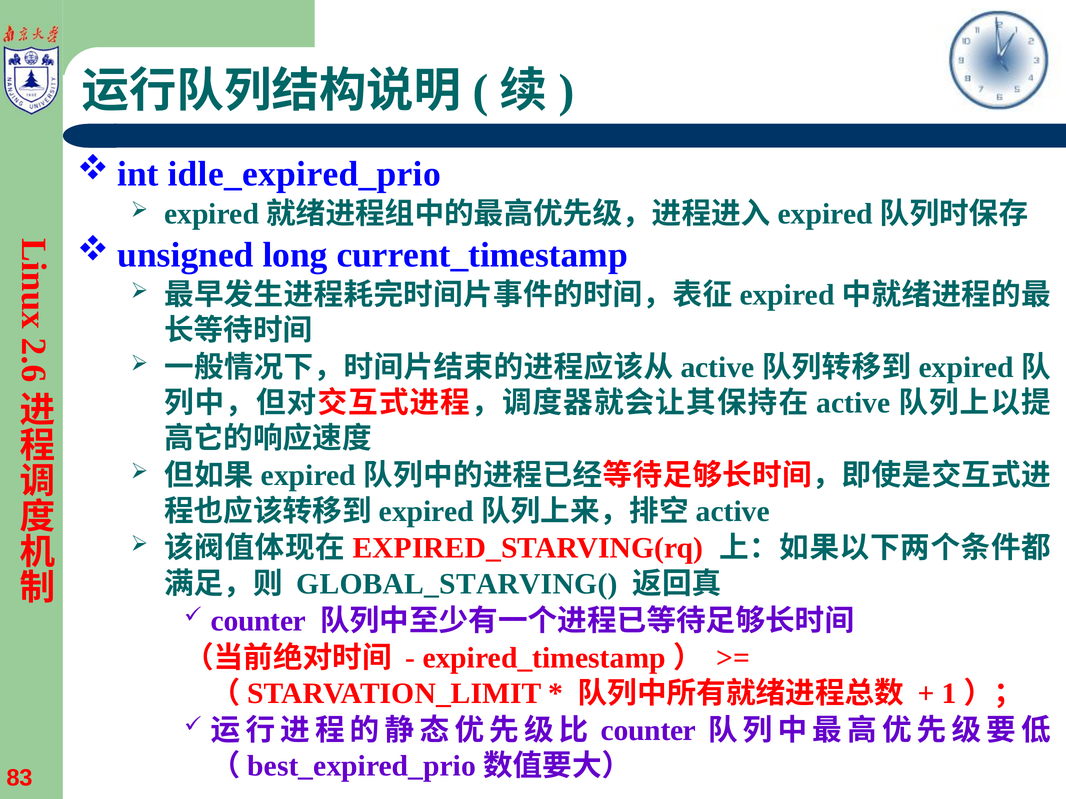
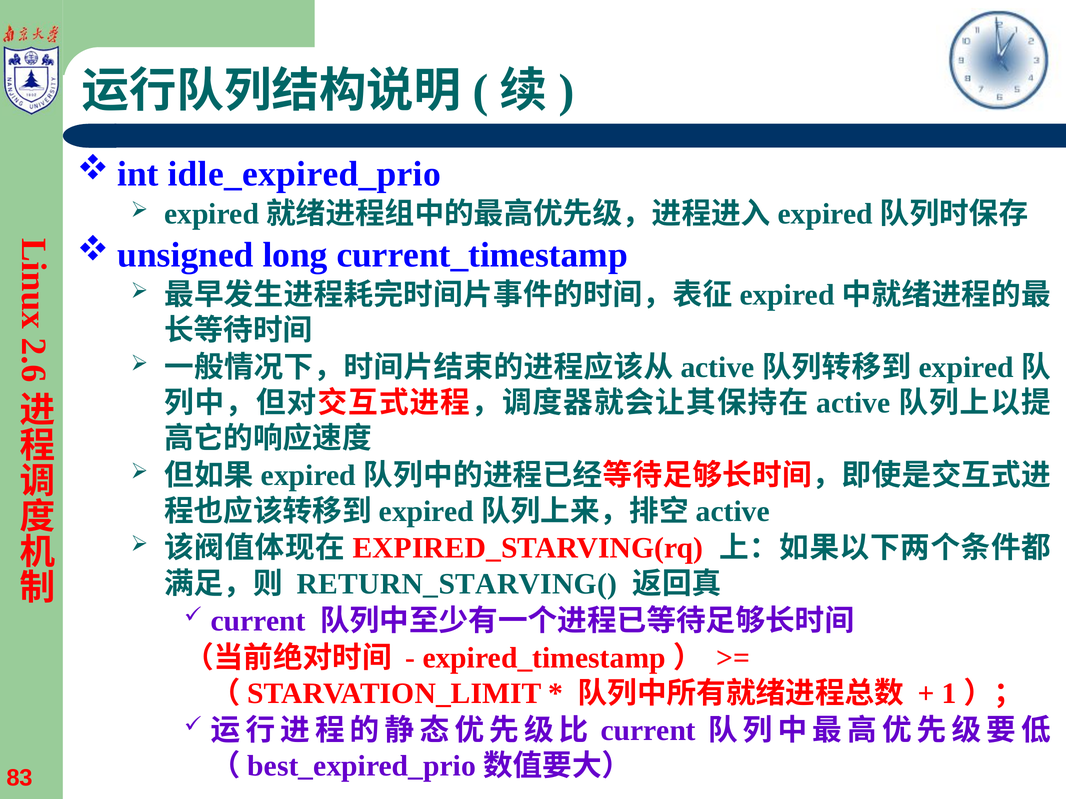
GLOBAL_STARVING(: GLOBAL_STARVING( -> RETURN_STARVING( (457, 584)
counter: counter -> current (258, 621)
counter: counter -> current (648, 731)
